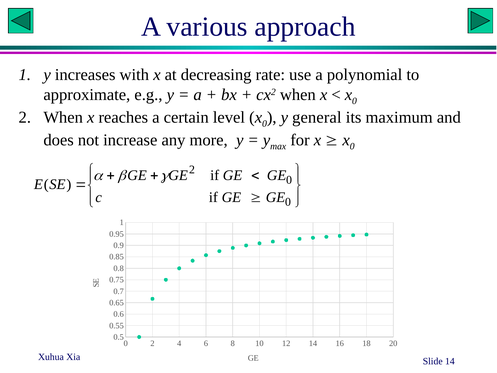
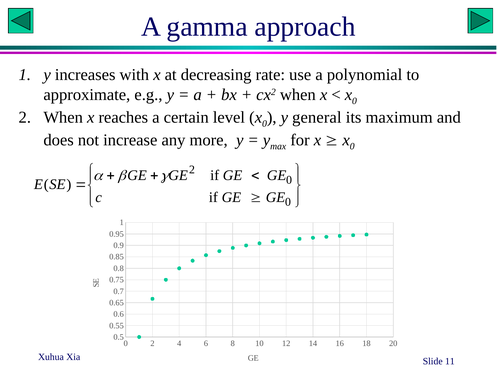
various: various -> gamma (207, 27)
Slide 14: 14 -> 11 (450, 361)
